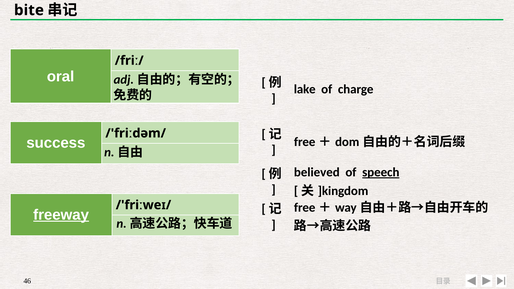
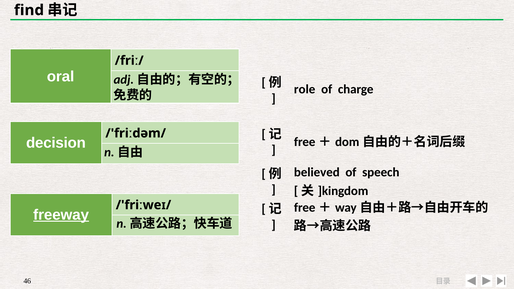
bite: bite -> find (29, 10)
lake: lake -> role (305, 89)
success: success -> decision (56, 143)
speech underline: present -> none (381, 172)
